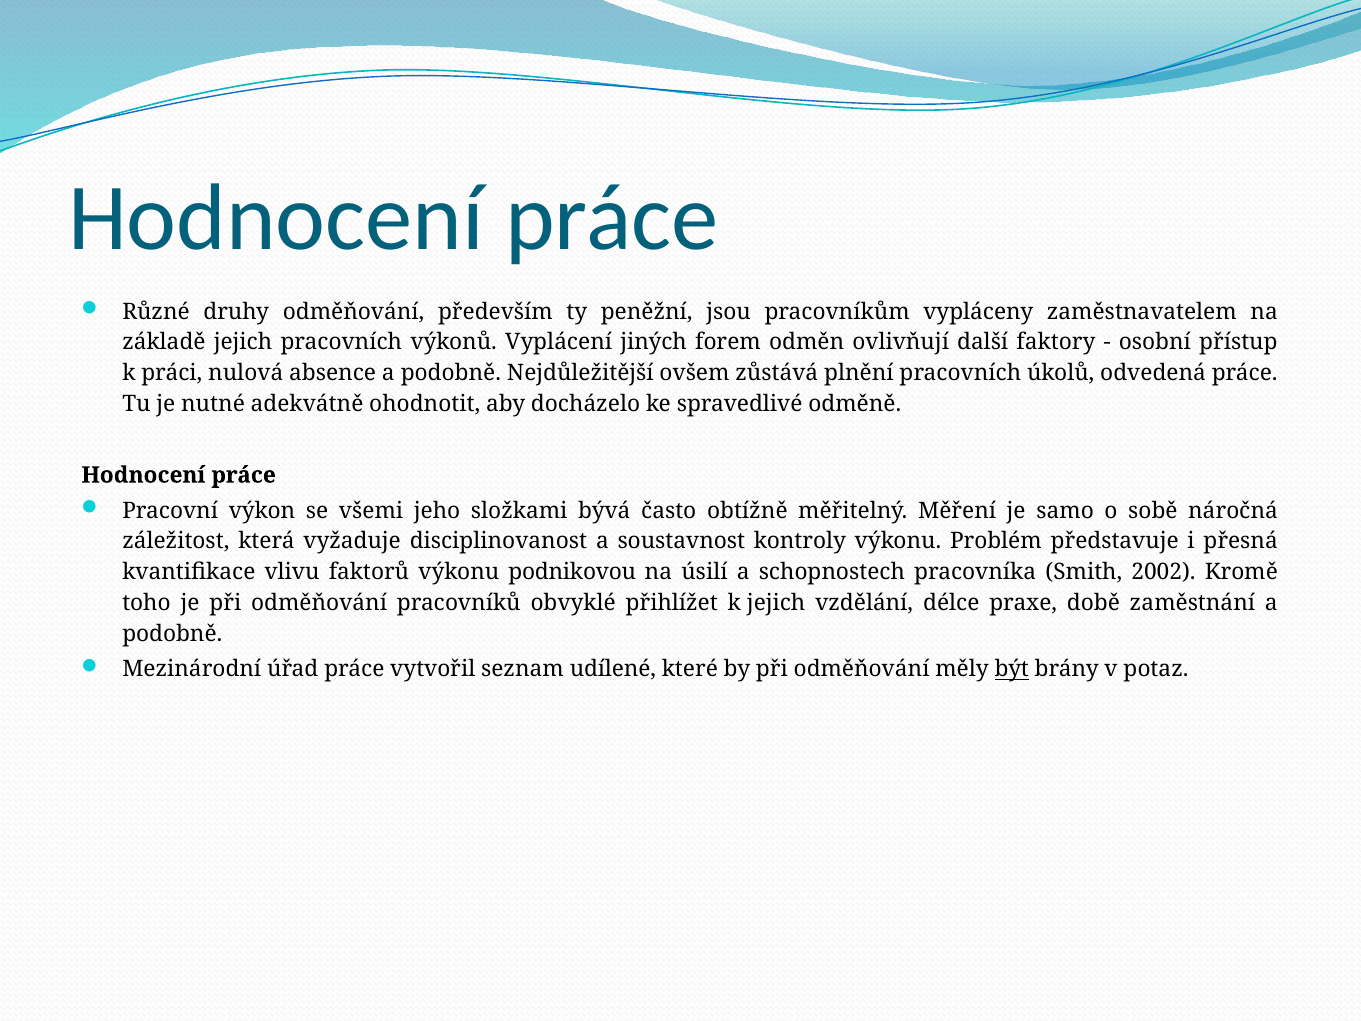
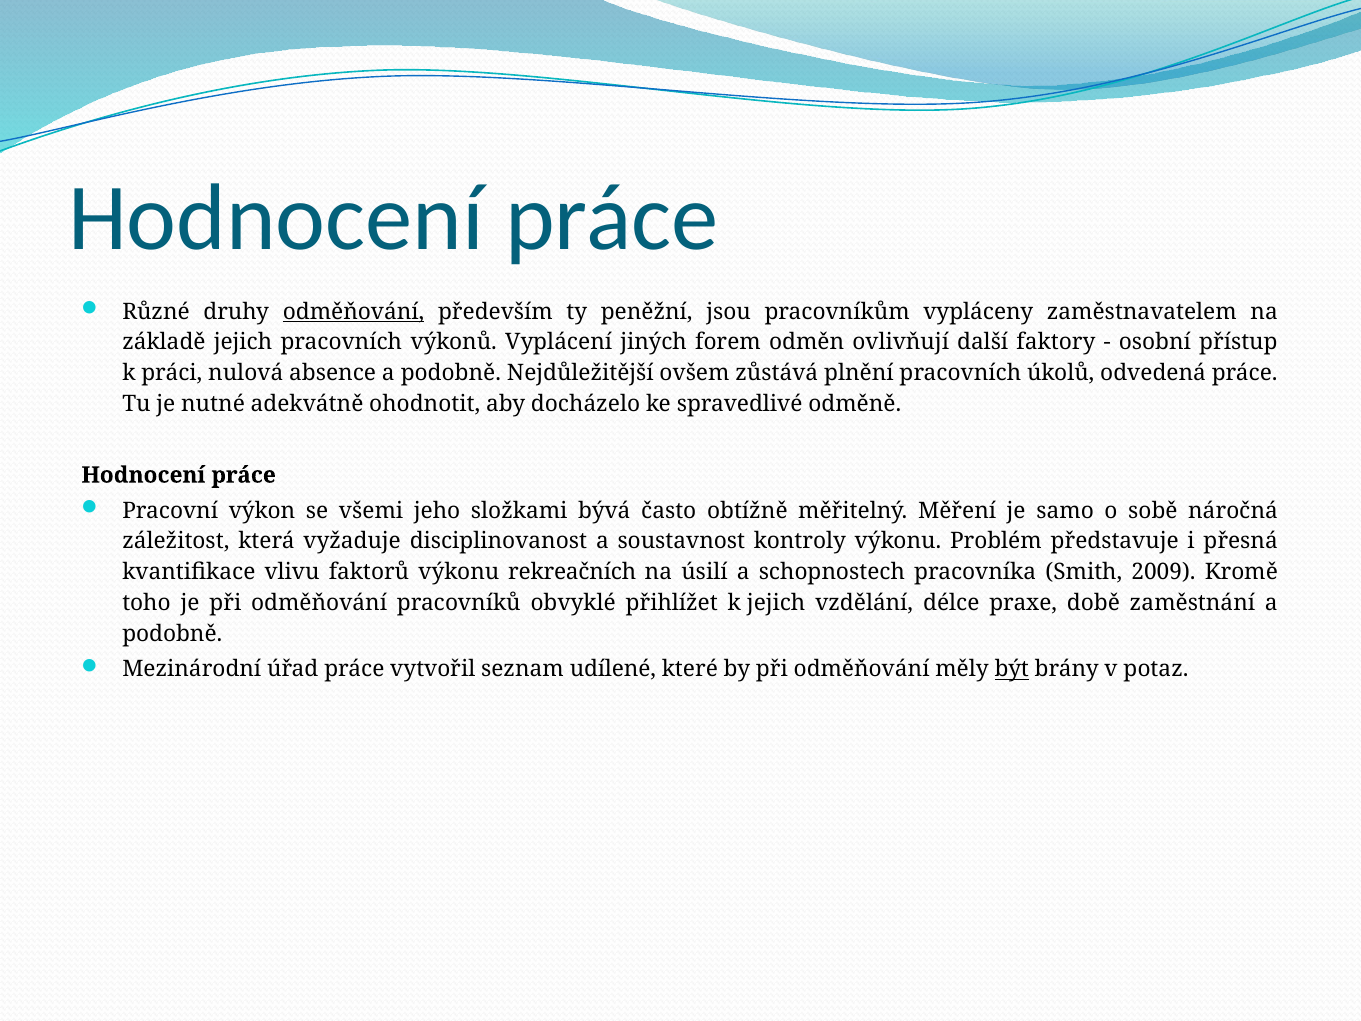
odměňování underline: none -> present (354, 312)
podnikovou: podnikovou -> rekreačních (572, 572)
2002: 2002 -> 2009 (1163, 572)
